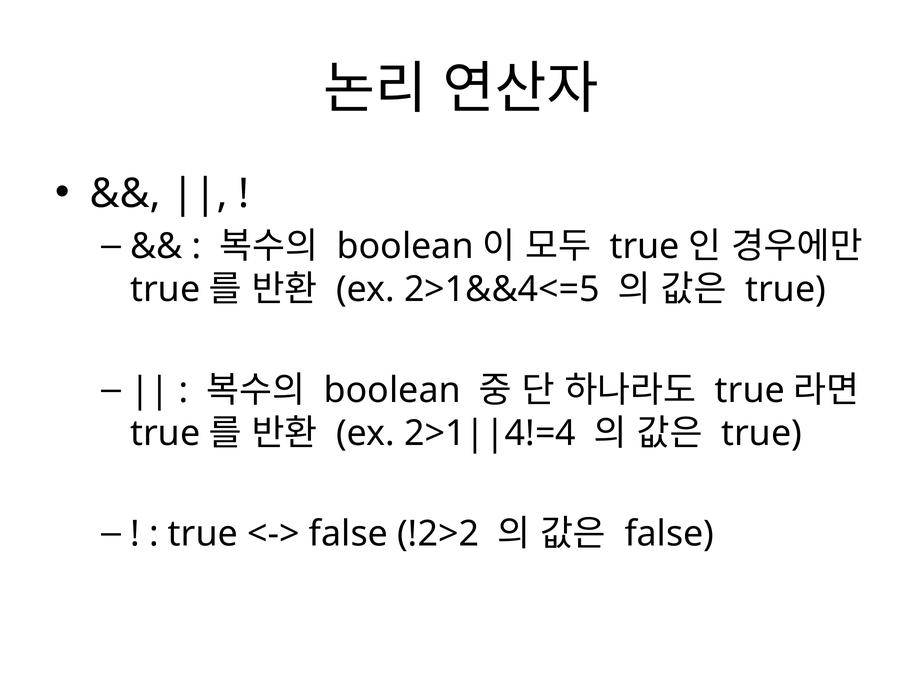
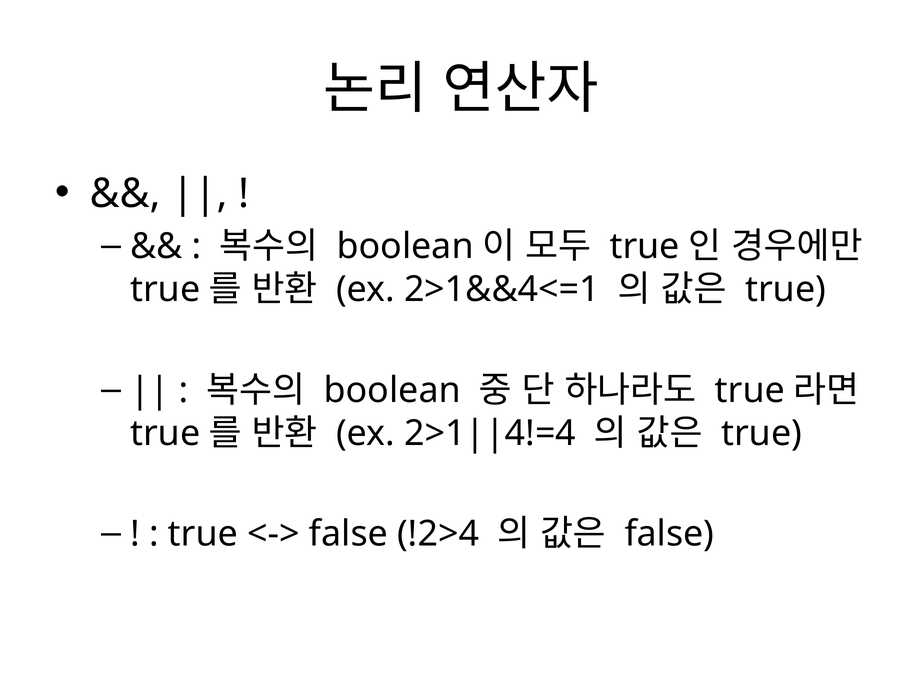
2>1&&4<=5: 2>1&&4<=5 -> 2>1&&4<=1 (502, 289)
!2>2: !2>2 -> !2>4 (438, 533)
